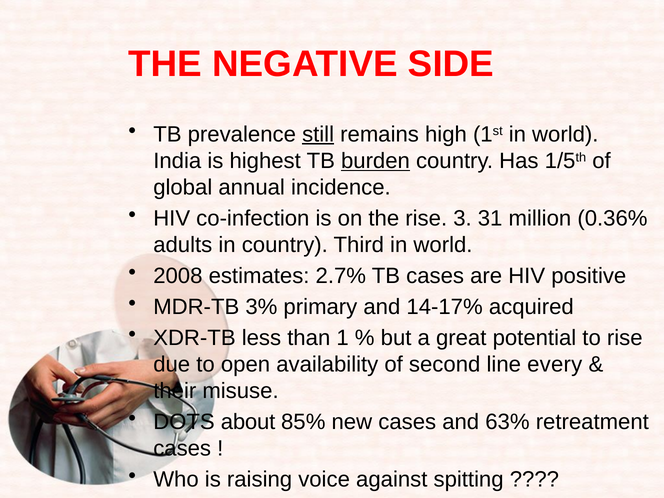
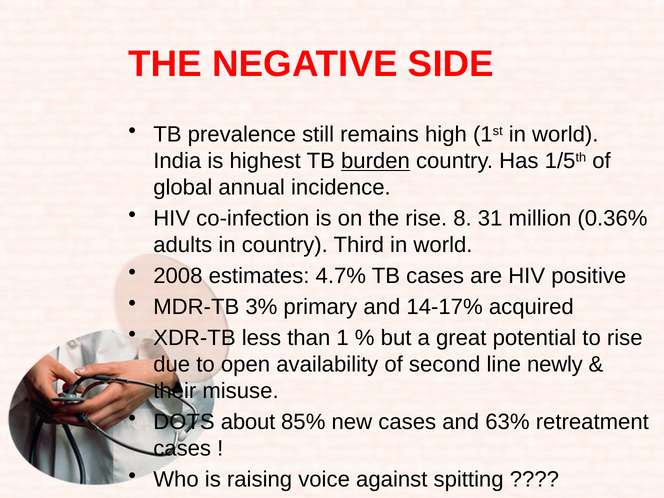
still underline: present -> none (318, 134)
3: 3 -> 8 (462, 218)
2.7%: 2.7% -> 4.7% (341, 276)
every: every -> newly (555, 365)
